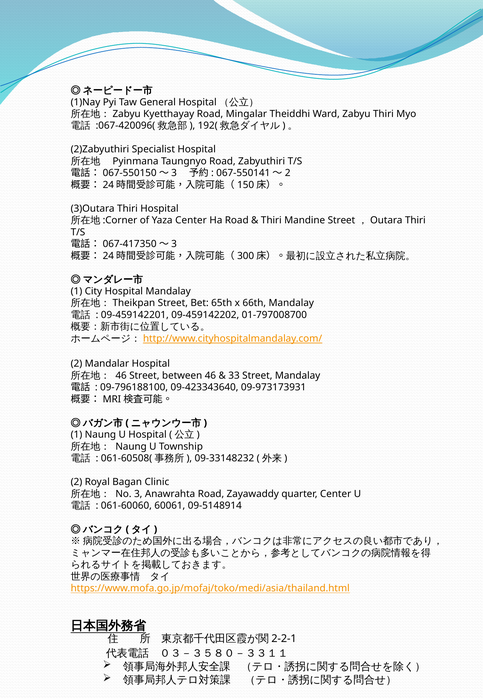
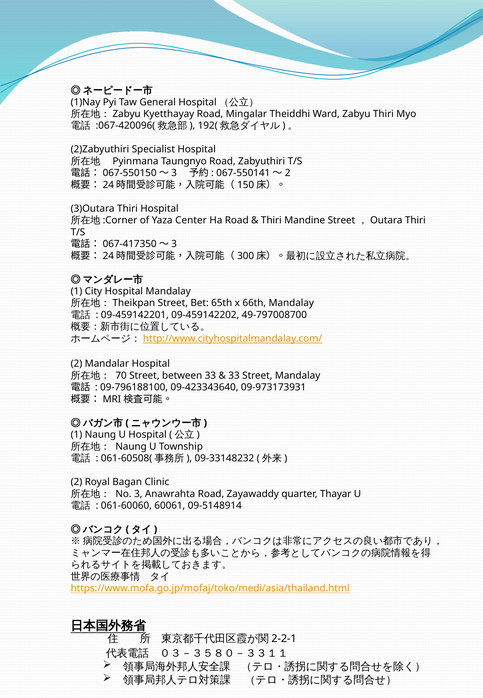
01-797008700: 01-797008700 -> 49-797008700 (274, 315)
46: 46 -> 70 (121, 375)
between 46: 46 -> 33 (210, 375)
quarter Center: Center -> Thayar (336, 494)
